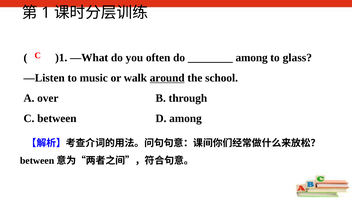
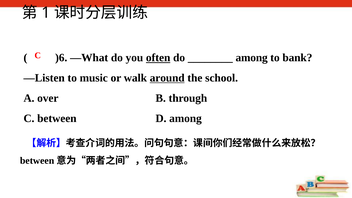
)1: )1 -> )6 (61, 58)
often underline: none -> present (158, 58)
glass: glass -> bank (297, 58)
